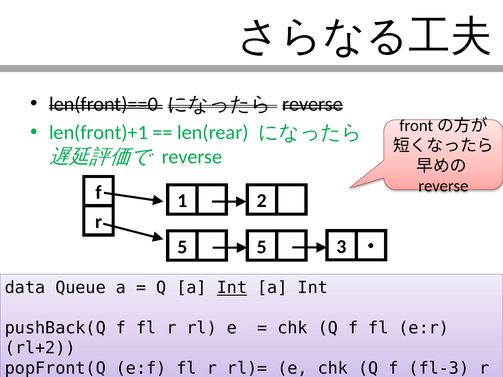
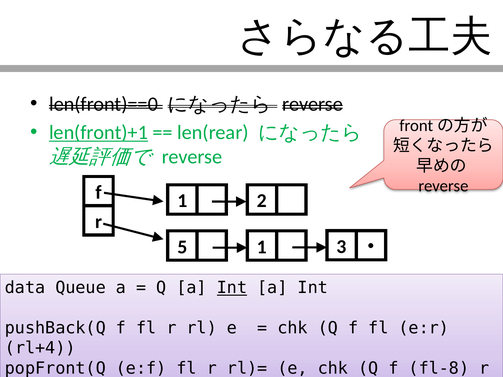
len(front)+1 underline: none -> present (98, 133)
5 5: 5 -> 1 (262, 247)
rl+2: rl+2 -> rl+4 (40, 348)
fl-3: fl-3 -> fl-8 (439, 368)
